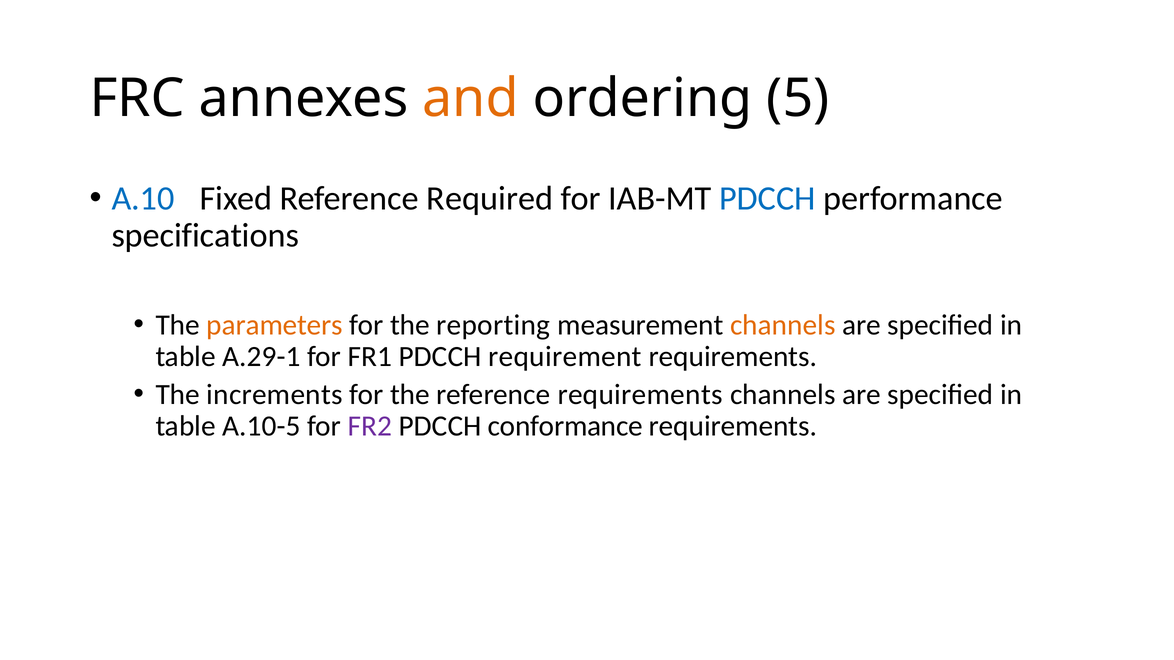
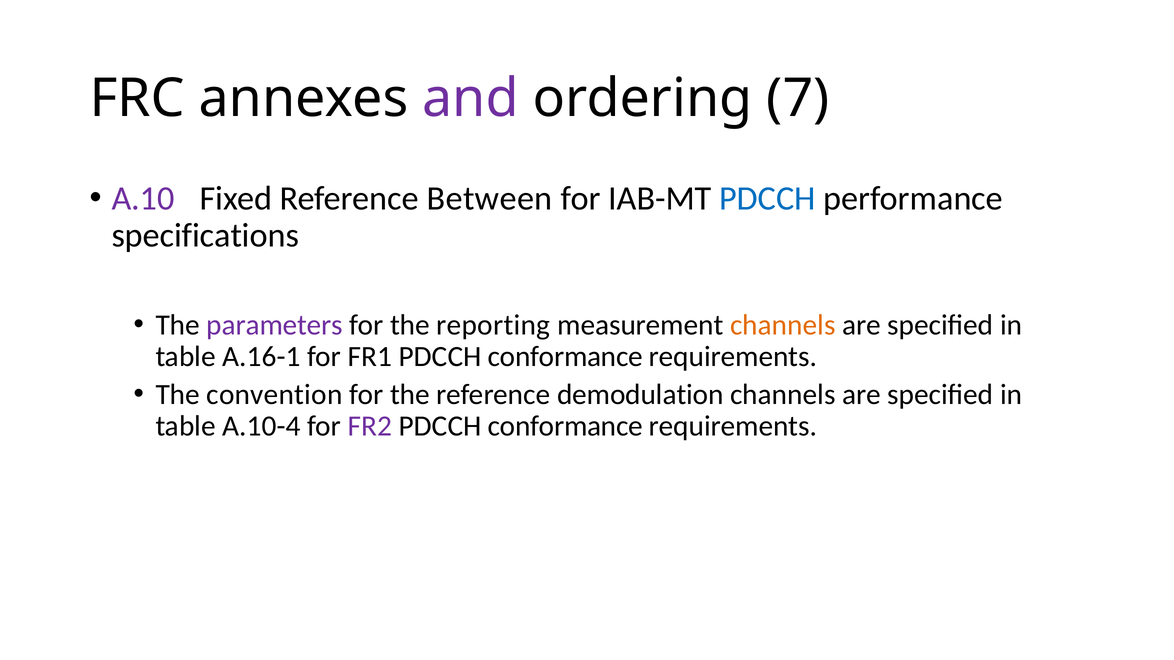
and colour: orange -> purple (471, 99)
5: 5 -> 7 (798, 99)
A.10 colour: blue -> purple (143, 198)
Required: Required -> Between (490, 198)
parameters colour: orange -> purple (275, 325)
A.29-1: A.29-1 -> A.16-1 (261, 357)
FR1 PDCCH requirement: requirement -> conformance (565, 357)
increments: increments -> convention (275, 395)
reference requirements: requirements -> demodulation (640, 395)
A.10-5: A.10-5 -> A.10-4 (261, 426)
